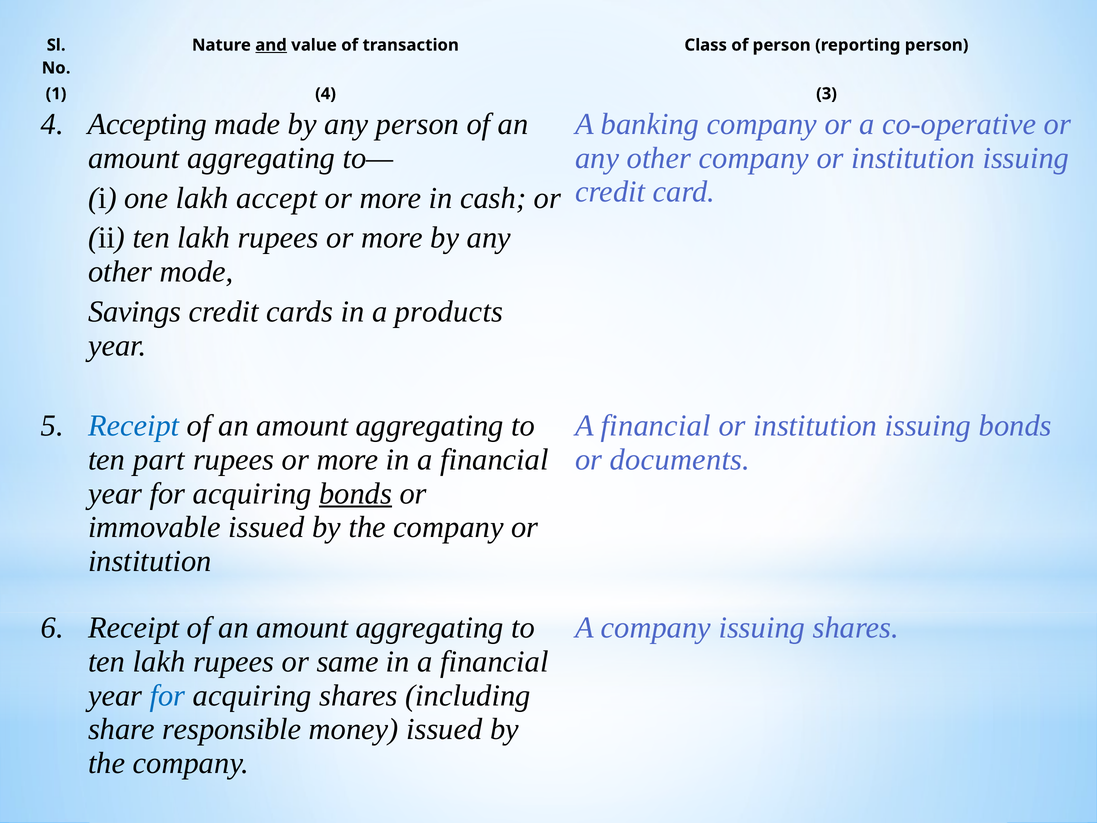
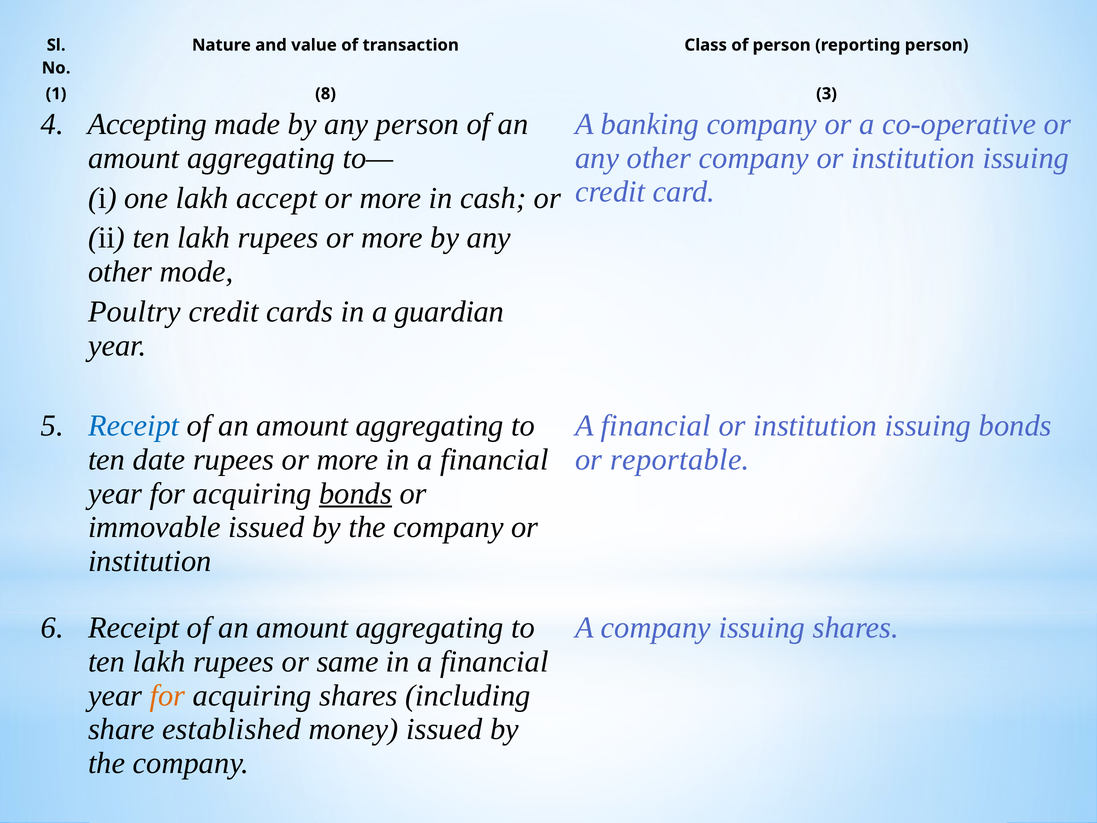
and underline: present -> none (271, 45)
1 4: 4 -> 8 (326, 94)
Savings: Savings -> Poultry (134, 312)
products: products -> guardian (449, 312)
part: part -> date (159, 459)
documents: documents -> reportable (680, 459)
for colour: blue -> orange (168, 695)
responsible: responsible -> established (232, 729)
